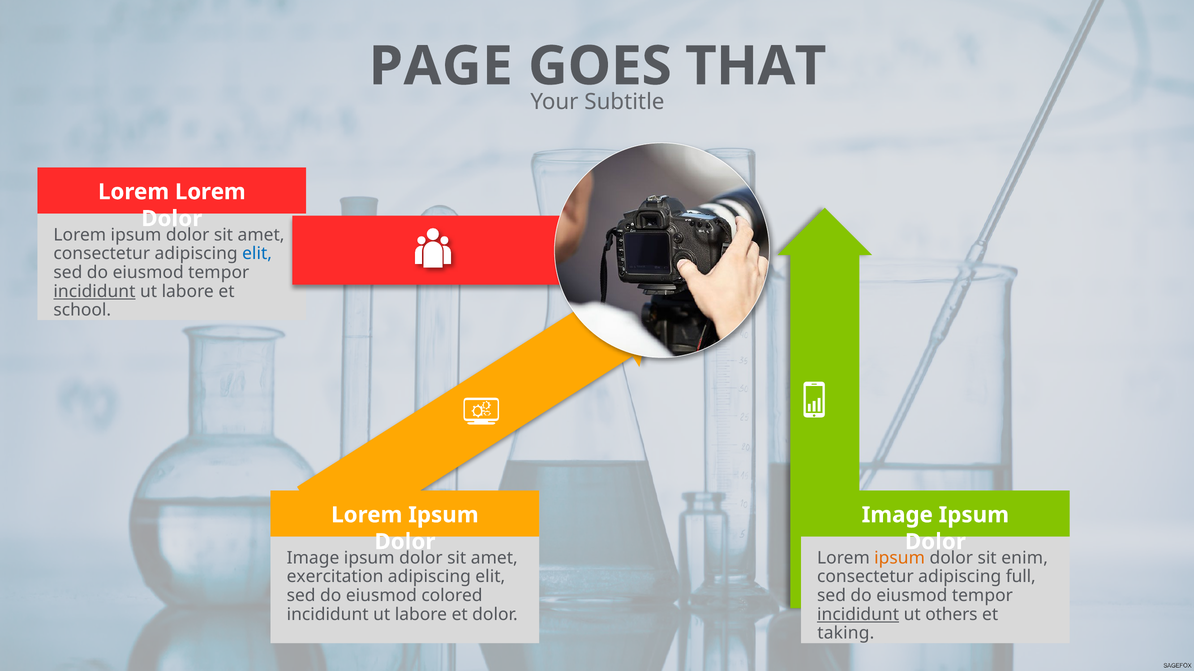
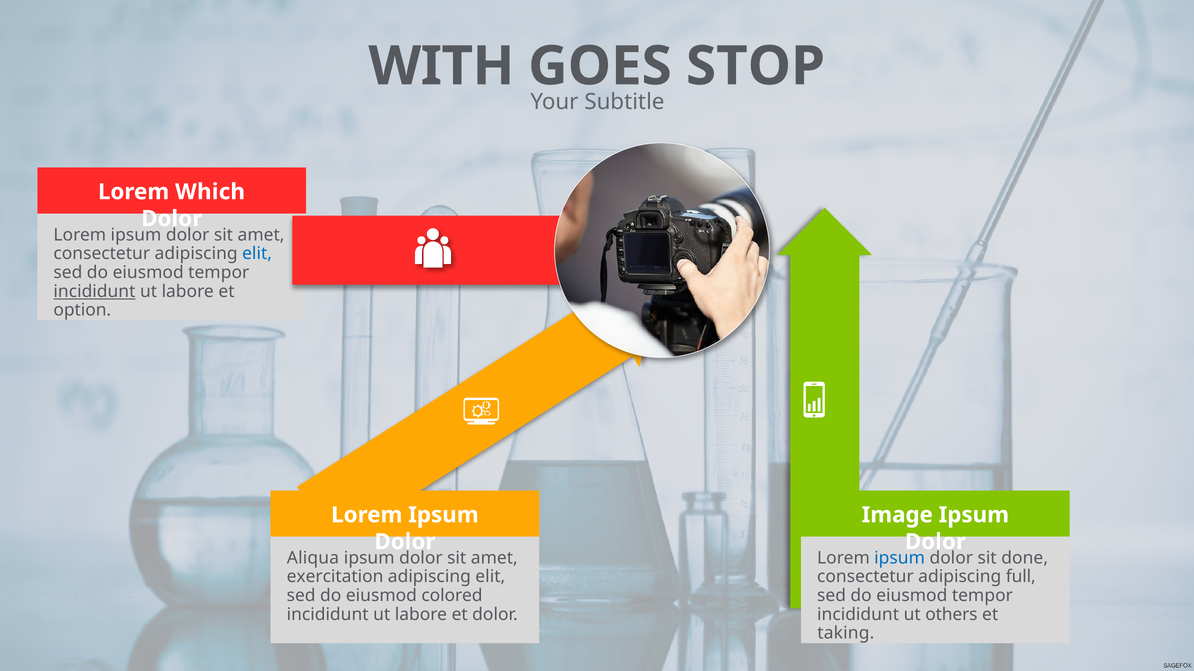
PAGE: PAGE -> WITH (441, 66)
THAT: THAT -> STOP (755, 66)
Lorem Lorem: Lorem -> Which (210, 192)
school: school -> option (82, 310)
Image: Image -> Aliqua (313, 558)
ipsum colour: orange -> blue (900, 558)
enim: enim -> done (1025, 558)
incididunt underline: present -> none (858, 615)
